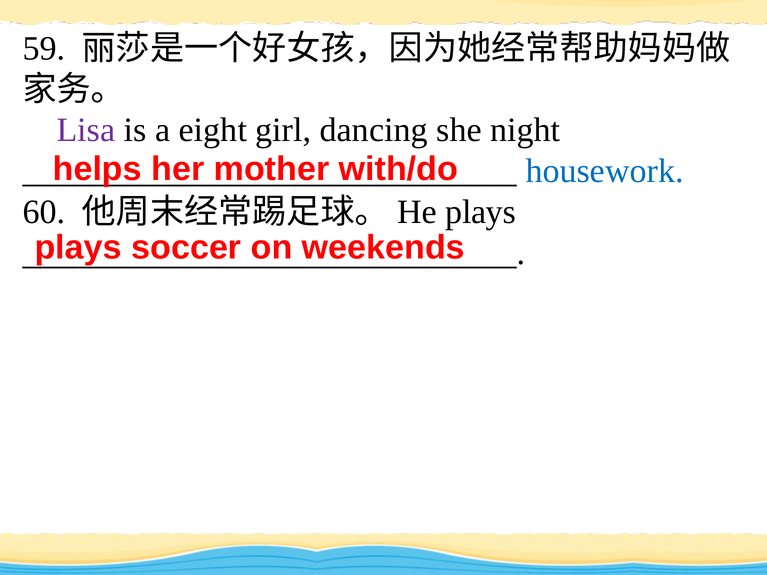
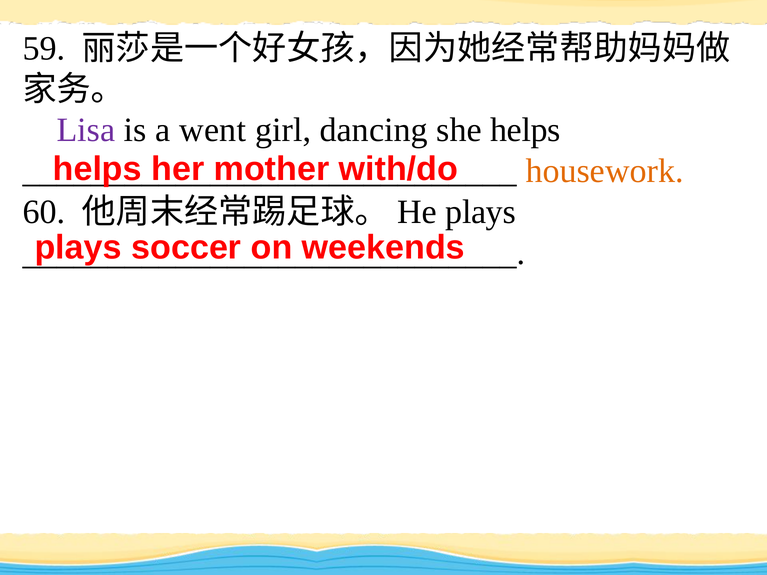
eight: eight -> went (213, 130)
she night: night -> helps (525, 130)
housework colour: blue -> orange (605, 171)
